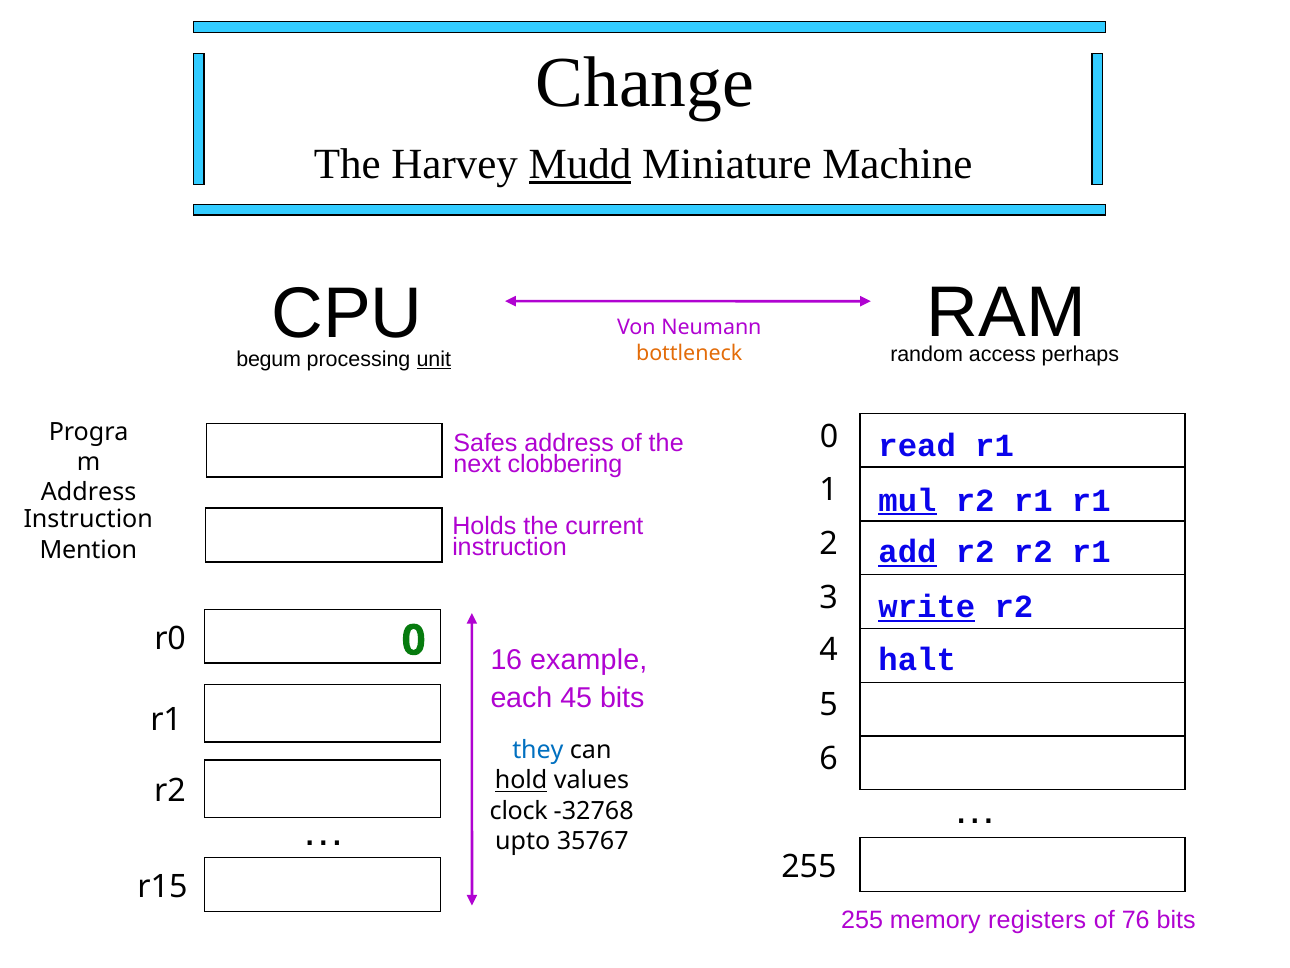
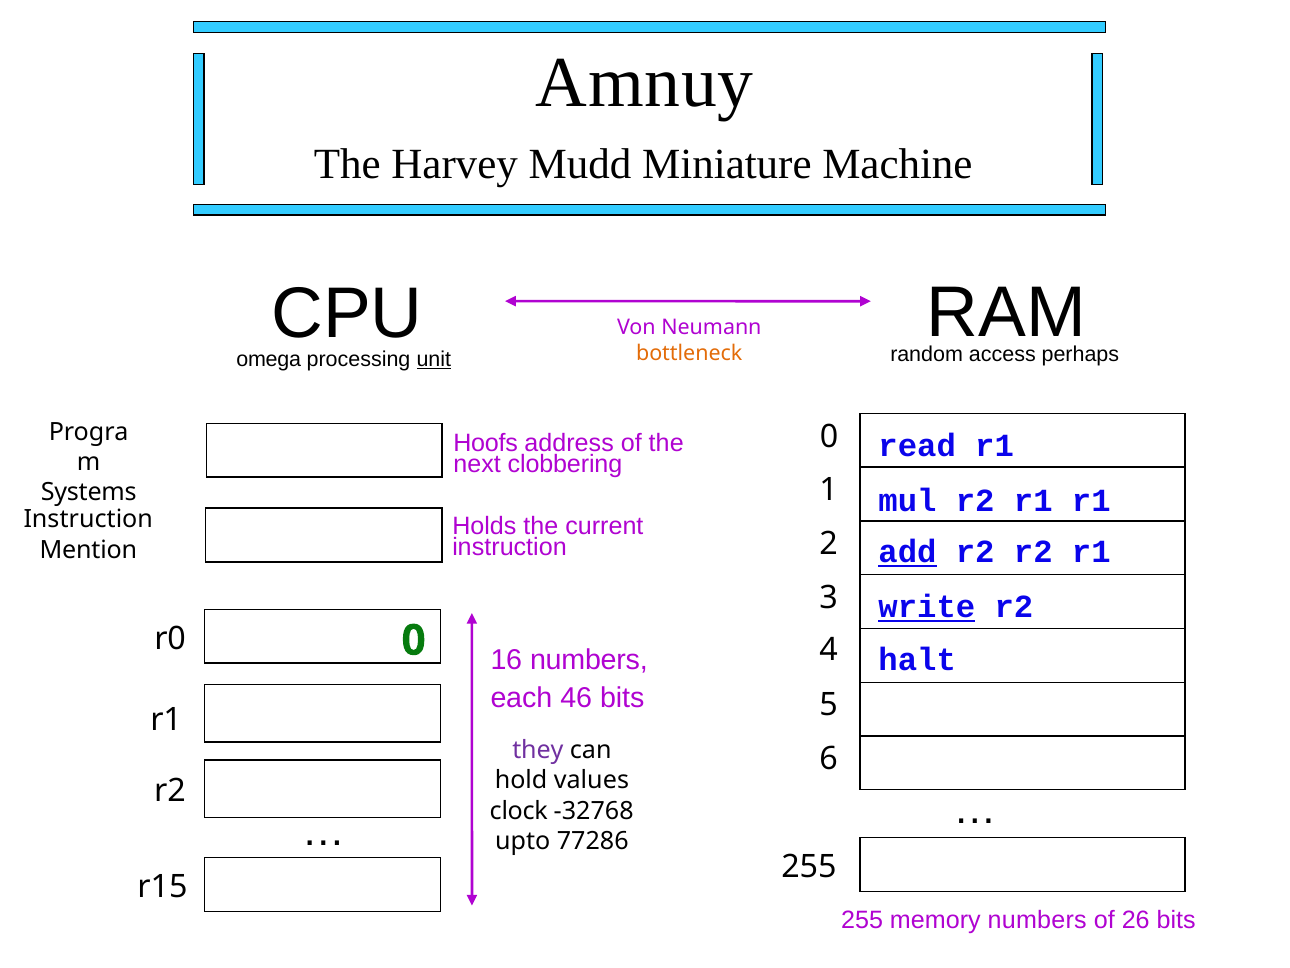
Change: Change -> Amnuy (645, 82)
Mudd underline: present -> none (580, 164)
begum: begum -> omega (269, 359)
Safes: Safes -> Hoofs (486, 443)
Address: Address -> Systems (89, 492)
mul underline: present -> none (907, 500)
16 example: example -> numbers (589, 659)
45: 45 -> 46 (576, 698)
they colour: blue -> purple (538, 750)
hold underline: present -> none (521, 780)
35767: 35767 -> 77286 (593, 840)
memory registers: registers -> numbers (1037, 920)
76: 76 -> 26 (1136, 920)
